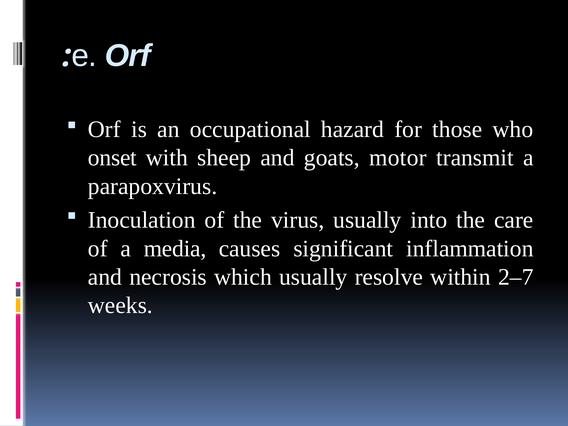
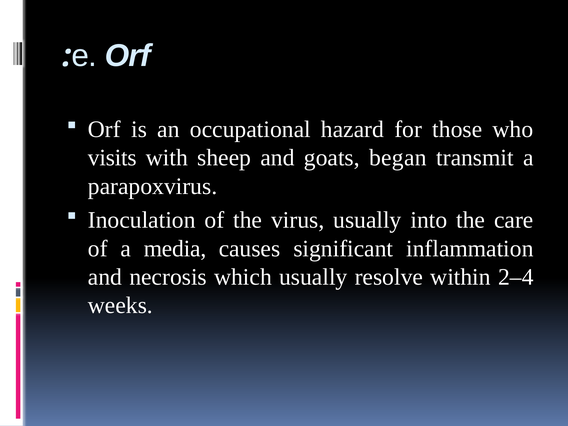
onset: onset -> visits (112, 158)
motor: motor -> began (398, 158)
2–7: 2–7 -> 2–4 (516, 277)
